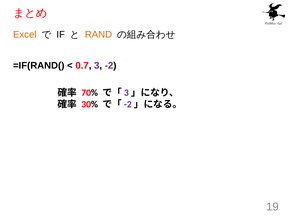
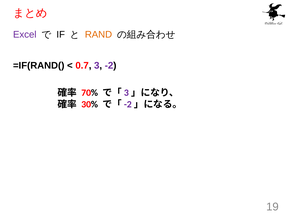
Excel colour: orange -> purple (25, 35)
